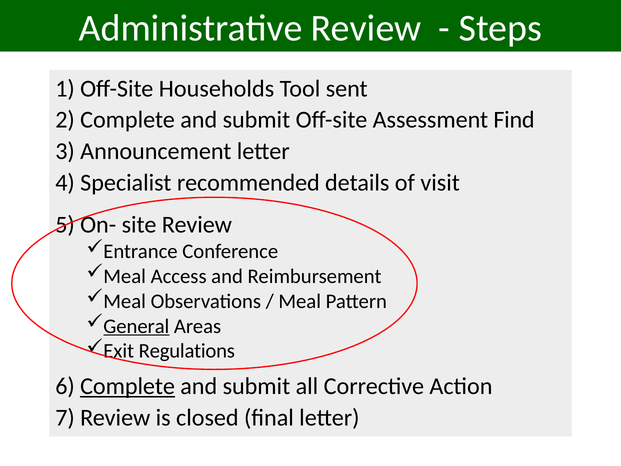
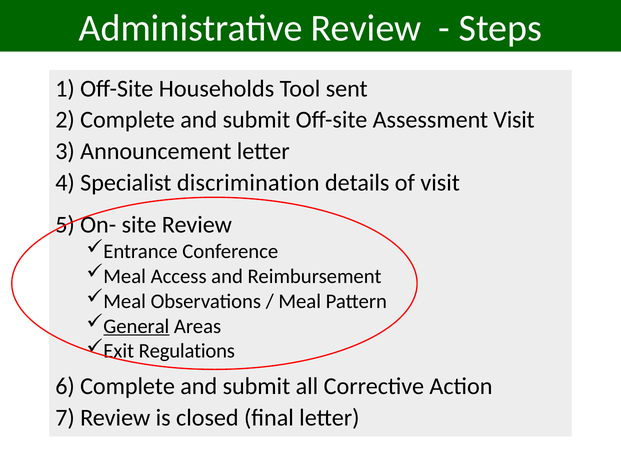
Assessment Find: Find -> Visit (514, 120)
recommended: recommended -> discrimination (248, 182)
Complete underline: present -> none (128, 386)
